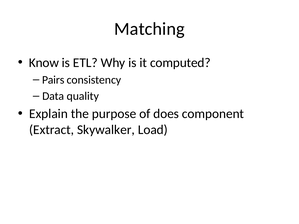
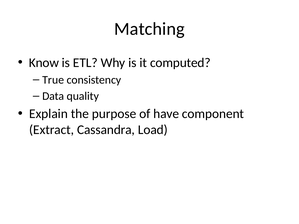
Pairs: Pairs -> True (53, 80)
does: does -> have (166, 114)
Skywalker: Skywalker -> Cassandra (106, 130)
